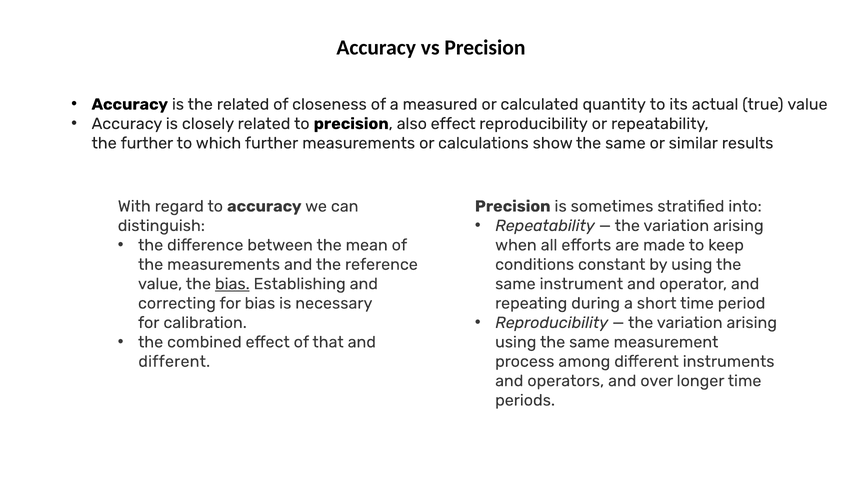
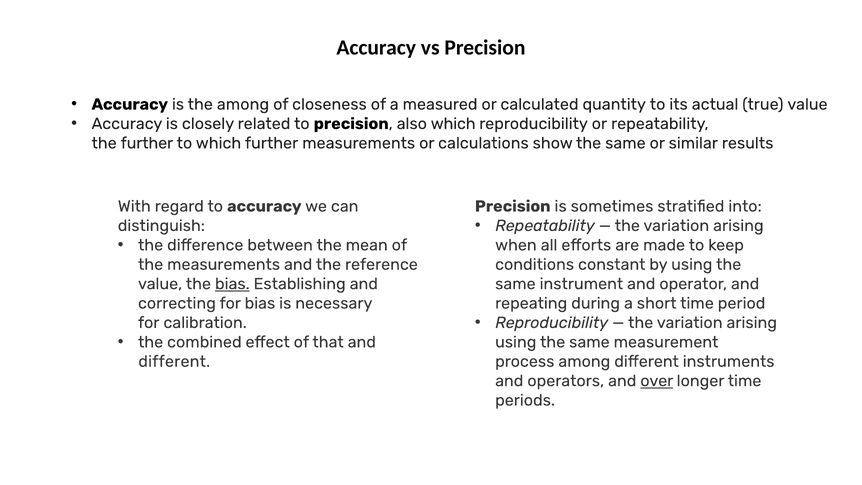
the related: related -> among (243, 104)
also effect: effect -> which (453, 124)
over underline: none -> present (657, 381)
